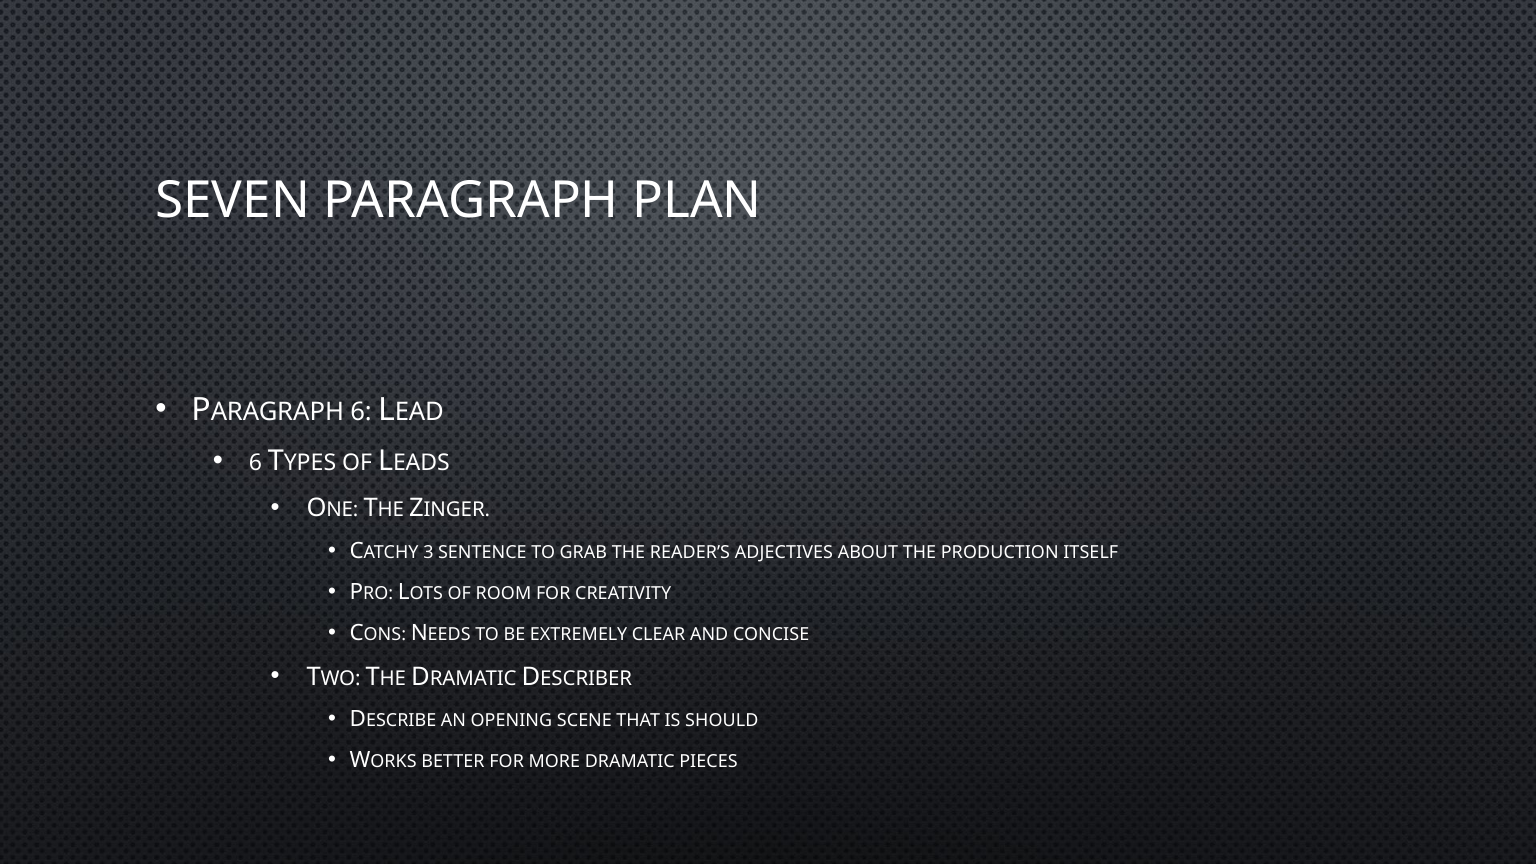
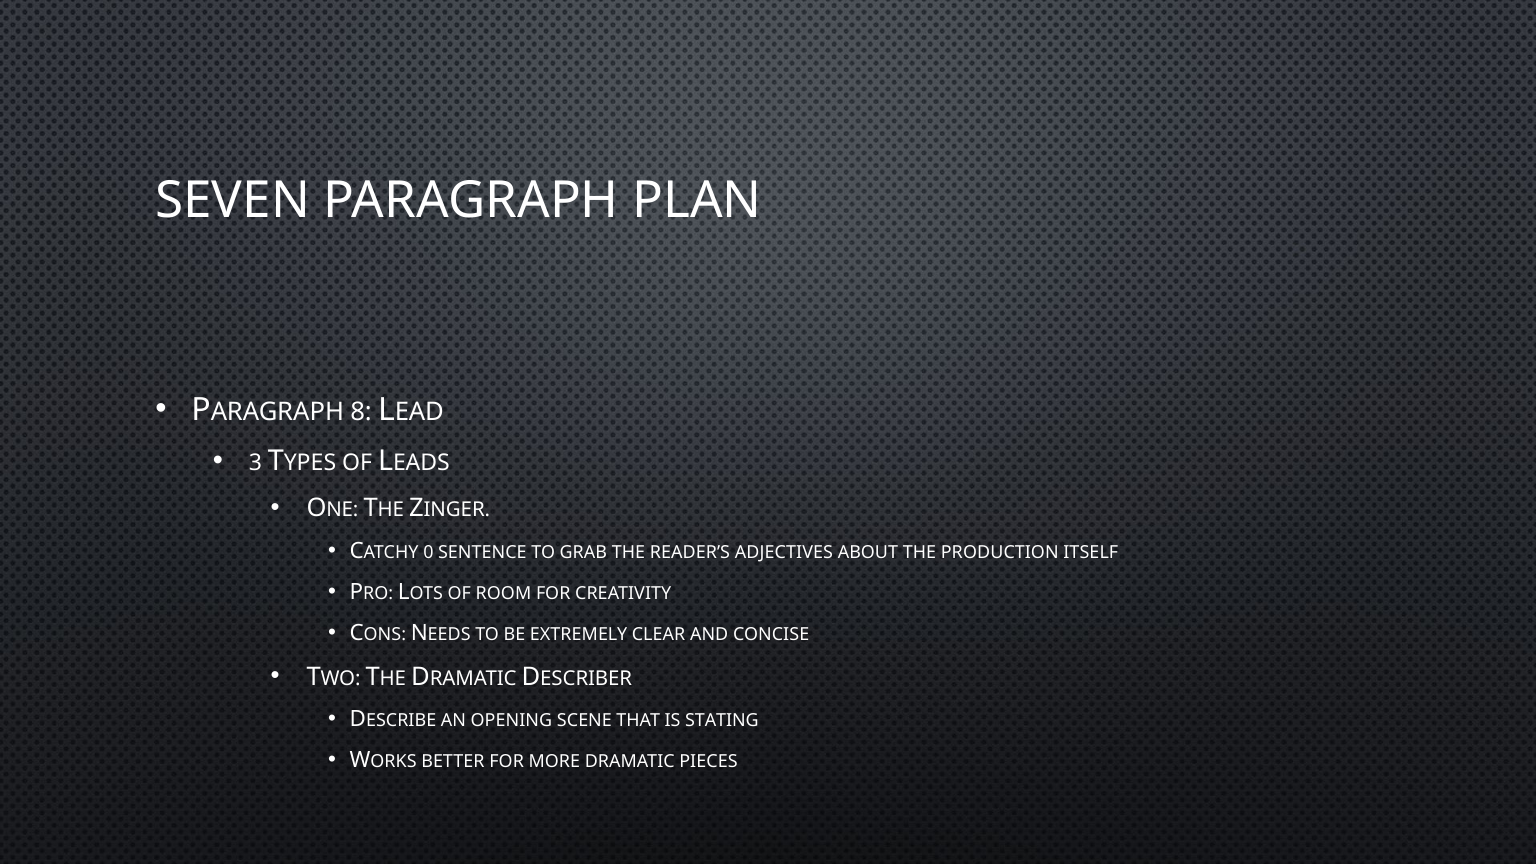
6: 6 -> 8 (361, 412)
6: 6 -> 3 (256, 463)
3: 3 -> 0 (428, 552)
SHOULD: SHOULD -> STATING (722, 721)
